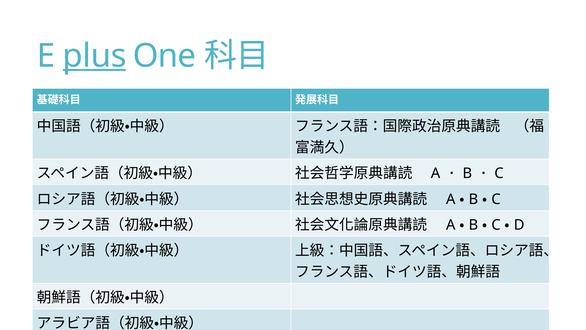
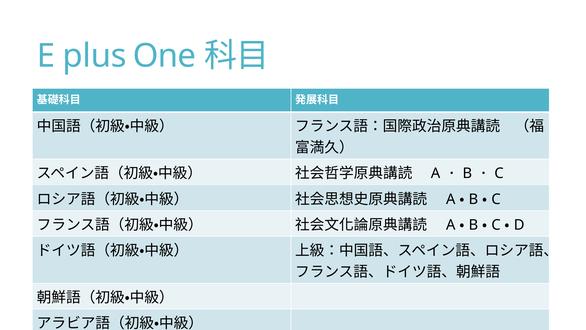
plus underline: present -> none (95, 56)
